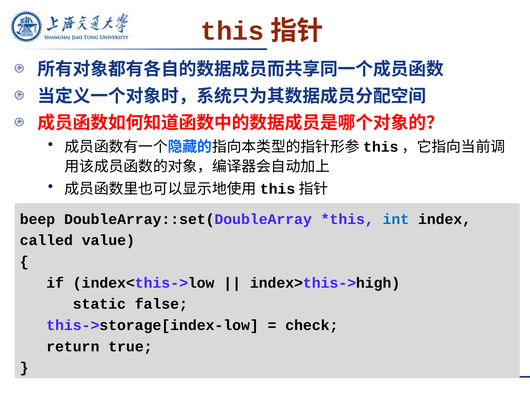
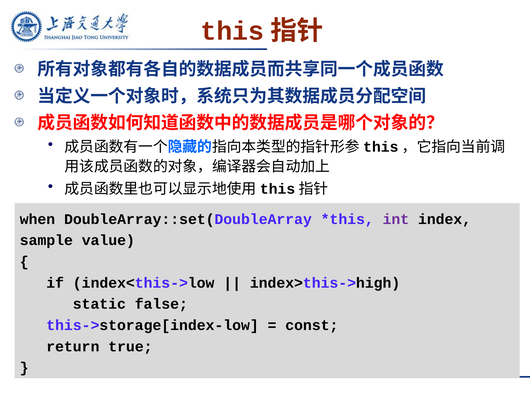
beep: beep -> when (37, 219)
int colour: blue -> purple (396, 219)
called: called -> sample (46, 240)
check: check -> const (312, 325)
